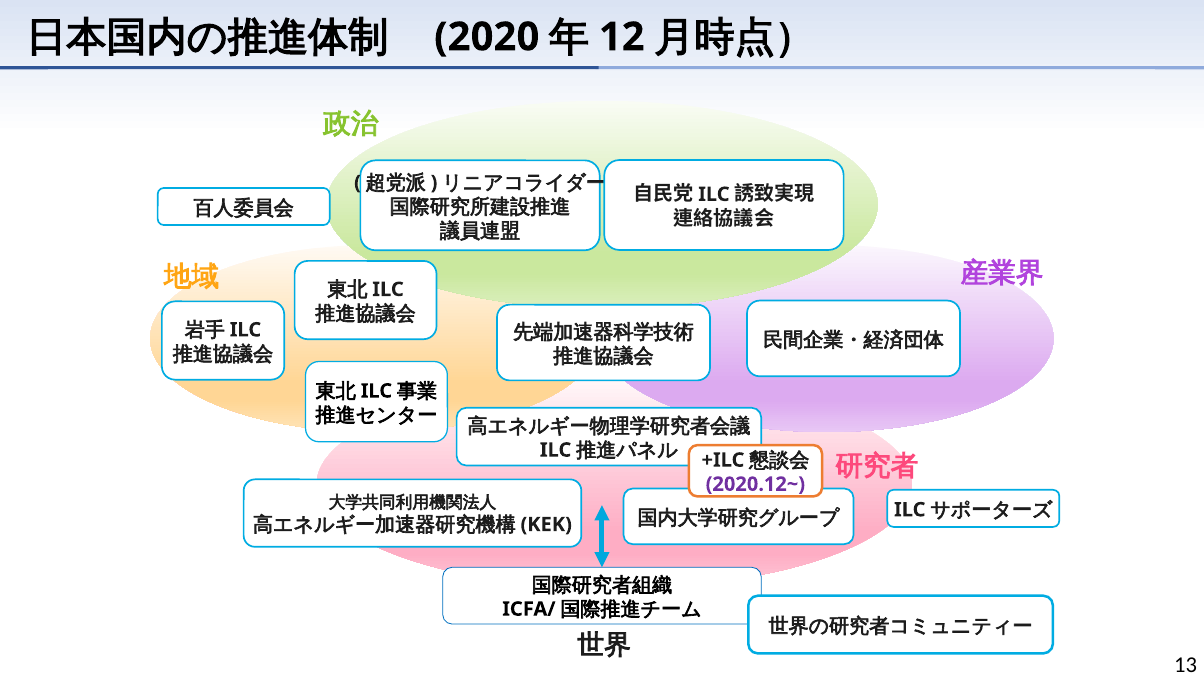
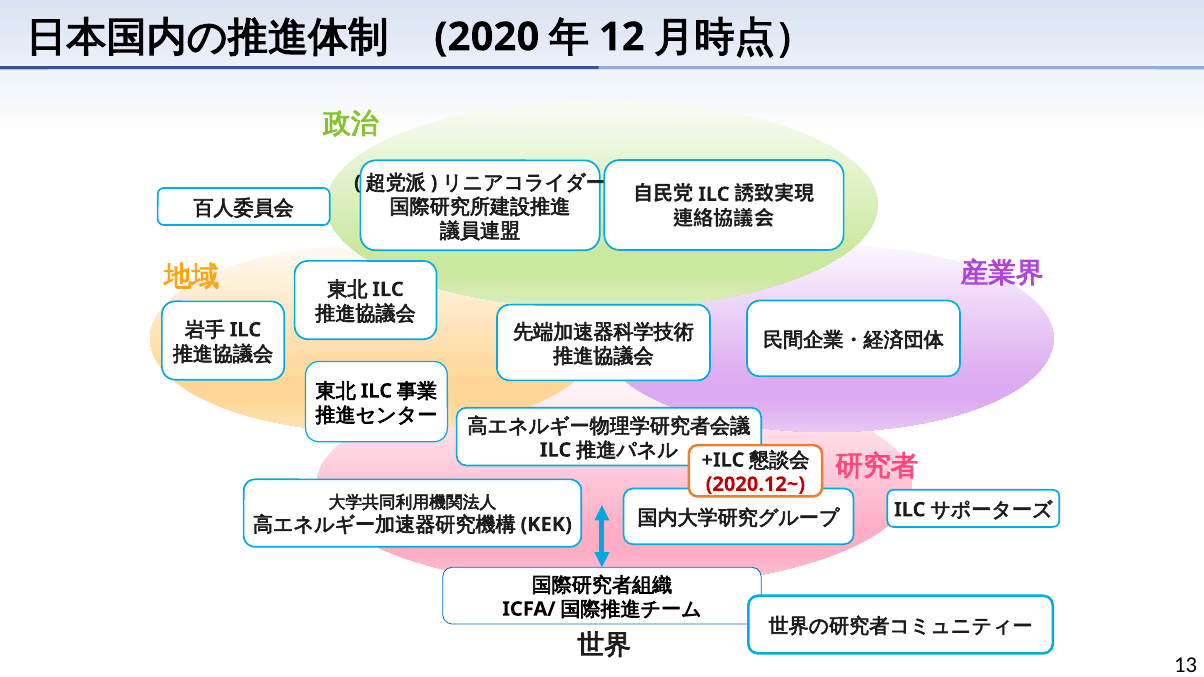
2020.12~ colour: purple -> red (755, 484)
